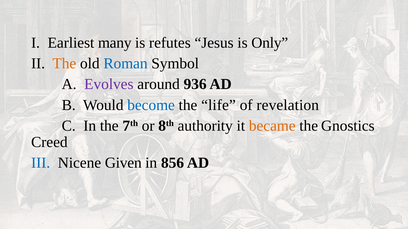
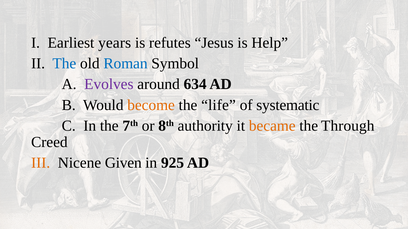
many: many -> years (115, 43)
Only: Only -> Help (270, 43)
The colour: orange -> blue (64, 64)
936: 936 -> 634 (195, 84)
become colour: blue -> orange (151, 105)
revelation: revelation -> systematic (288, 105)
Gnostics: Gnostics -> Through (348, 126)
III colour: blue -> orange (41, 163)
856: 856 -> 925 (173, 163)
